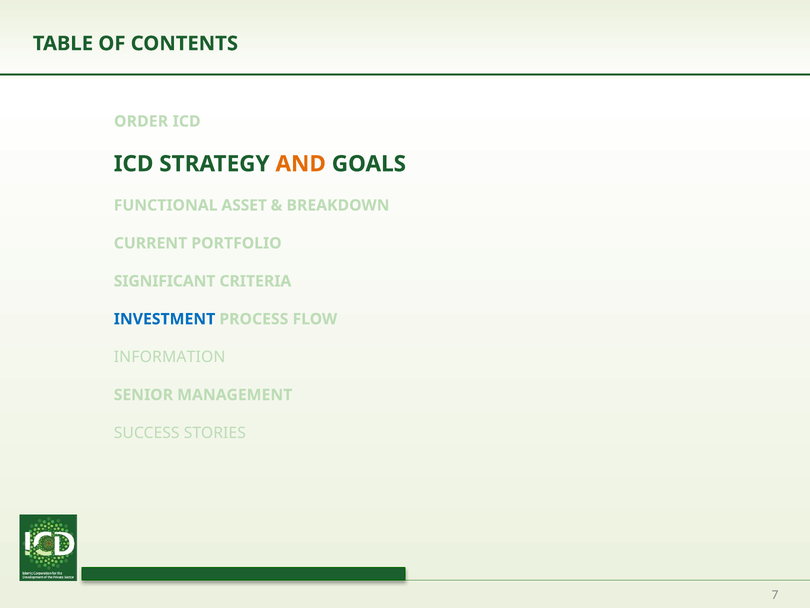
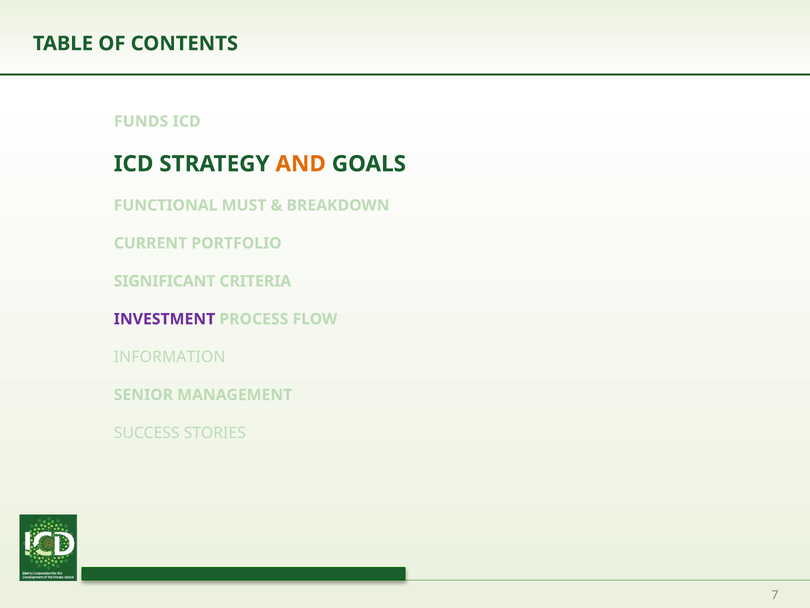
ORDER: ORDER -> FUNDS (141, 121)
ASSET: ASSET -> MUST (244, 205)
INVESTMENT colour: blue -> purple (165, 319)
